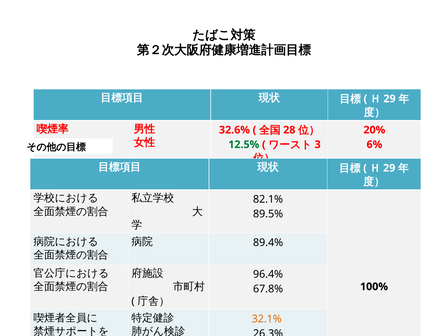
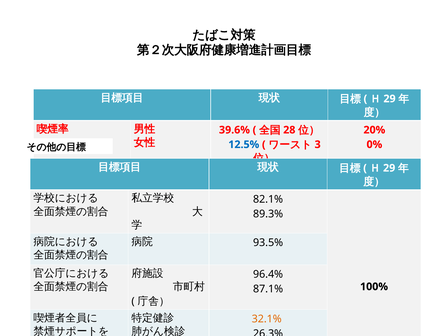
32.6%: 32.6% -> 39.6% (234, 130)
12.5% colour: green -> blue (244, 145)
6%: 6% -> 0% (374, 145)
89.5%: 89.5% -> 89.3% (268, 214)
89.4%: 89.4% -> 93.5% (268, 243)
67.8%: 67.8% -> 87.1% (268, 289)
